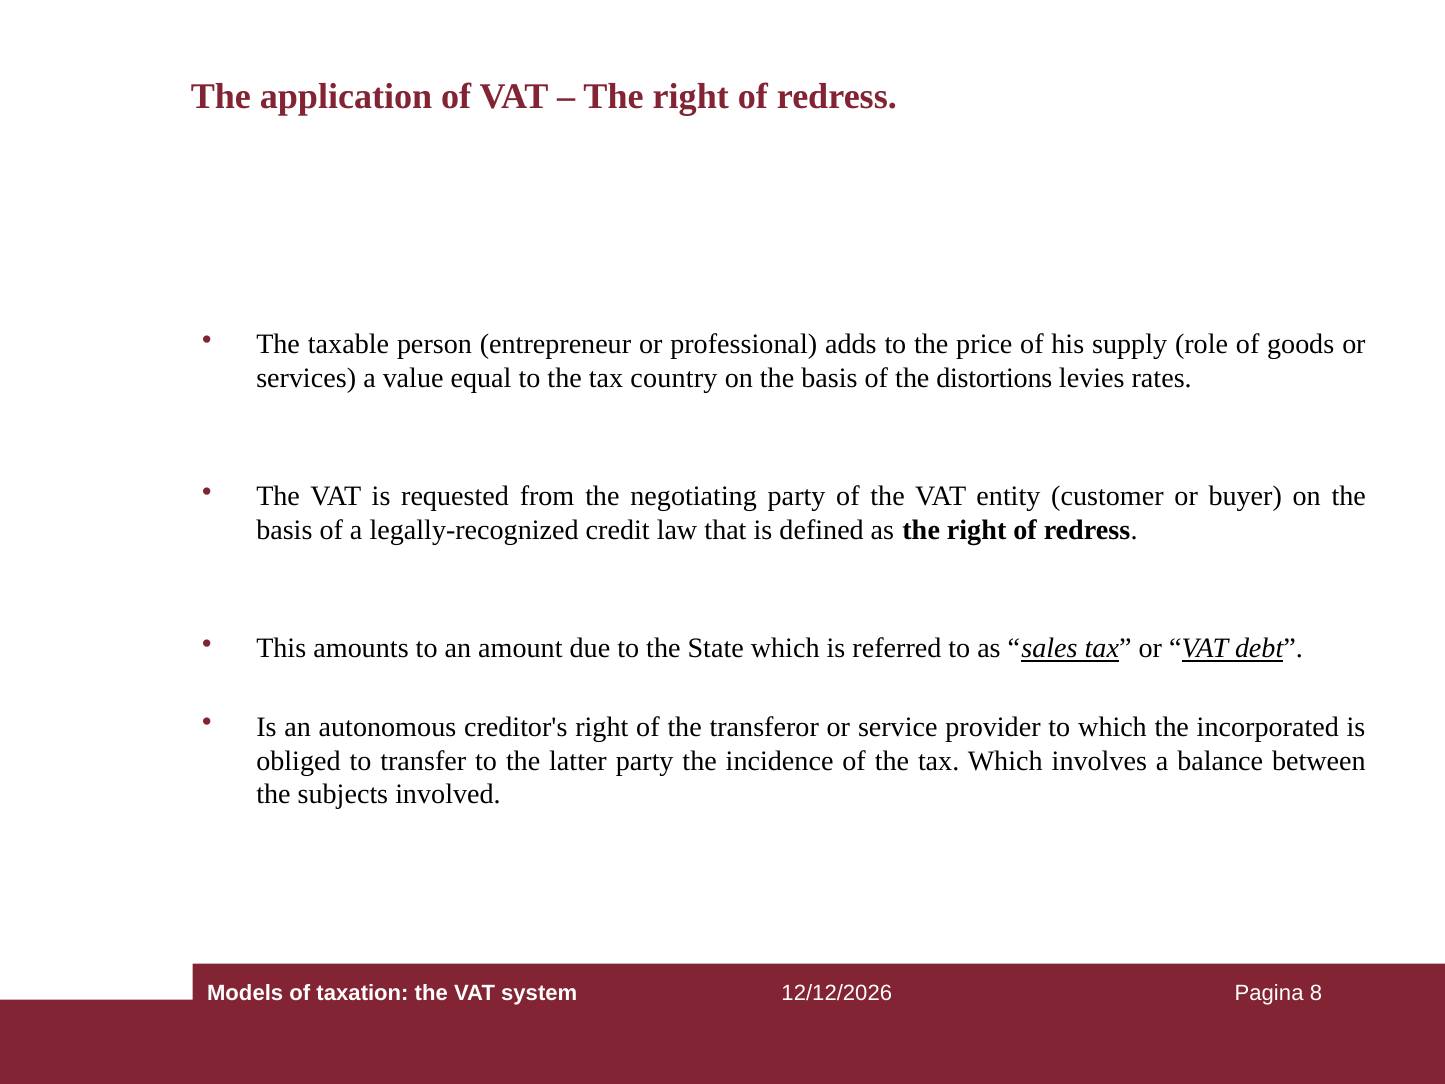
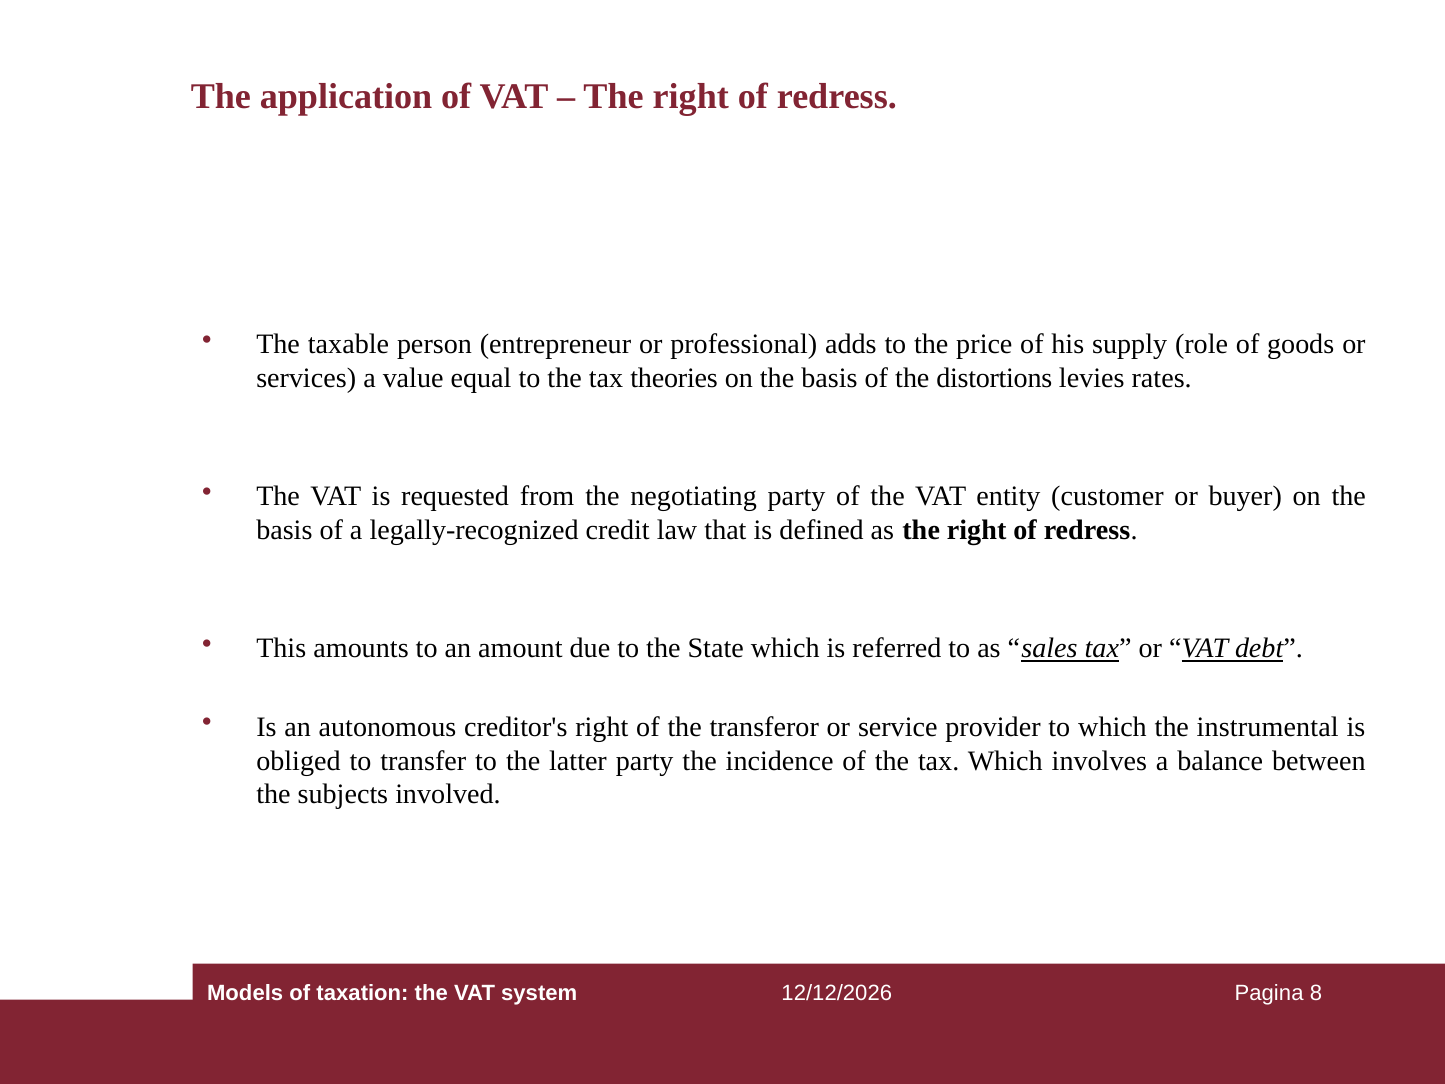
country: country -> theories (674, 378)
incorporated: incorporated -> instrumental (1268, 727)
